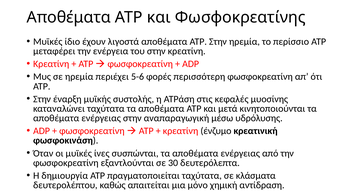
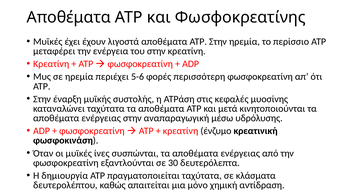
ίδιο: ίδιο -> έχει (72, 42)
